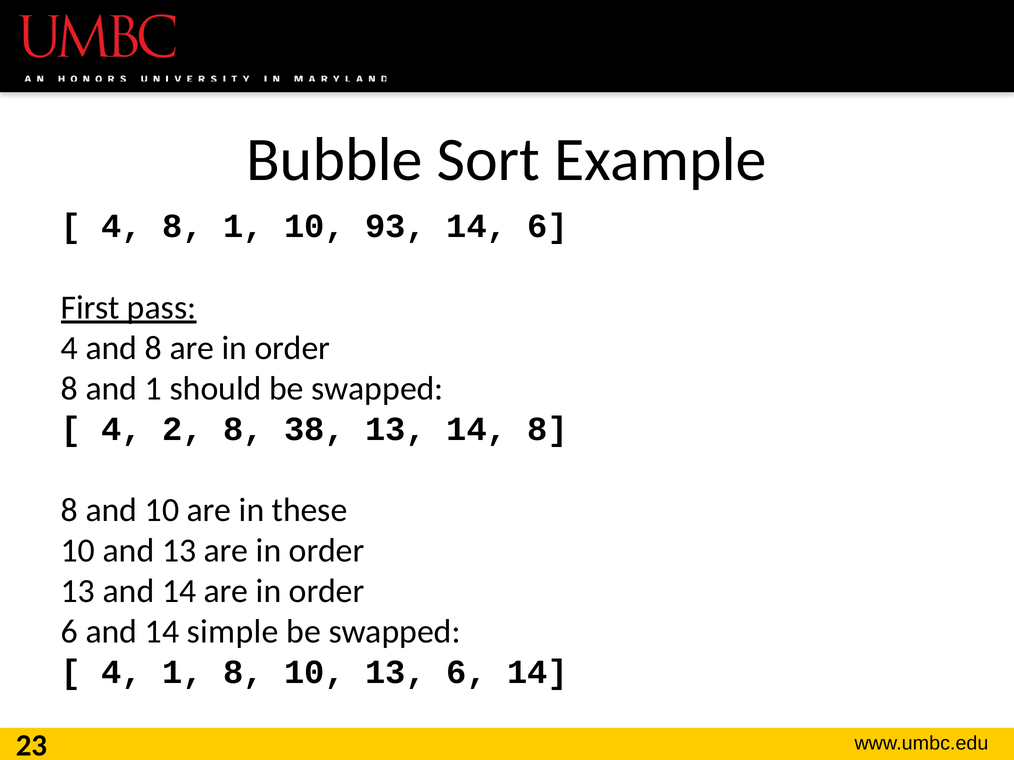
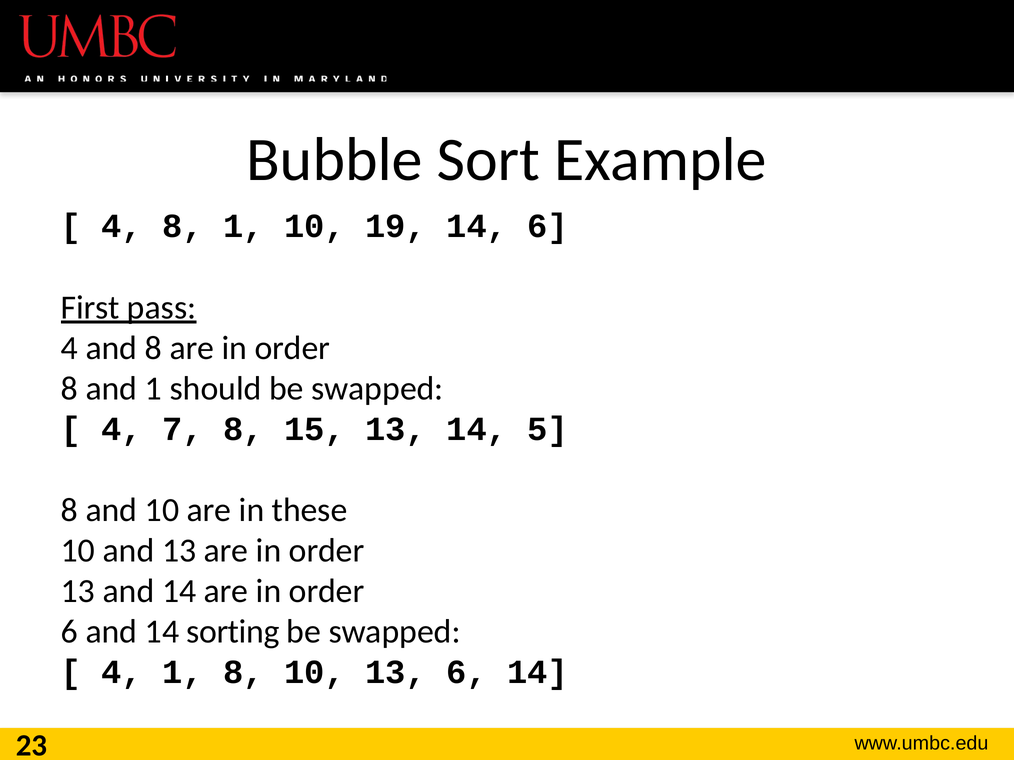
93: 93 -> 19 (396, 226)
2: 2 -> 7 (183, 429)
38: 38 -> 15 (314, 429)
14 8: 8 -> 5 (548, 429)
simple: simple -> sorting (233, 632)
